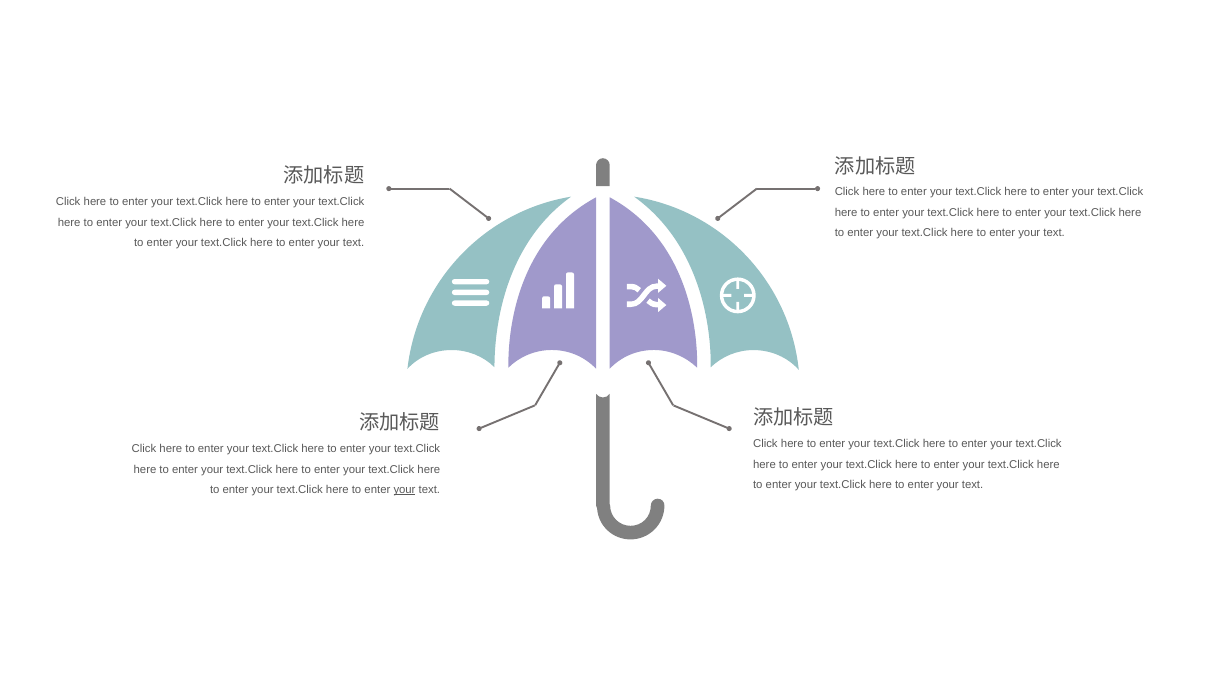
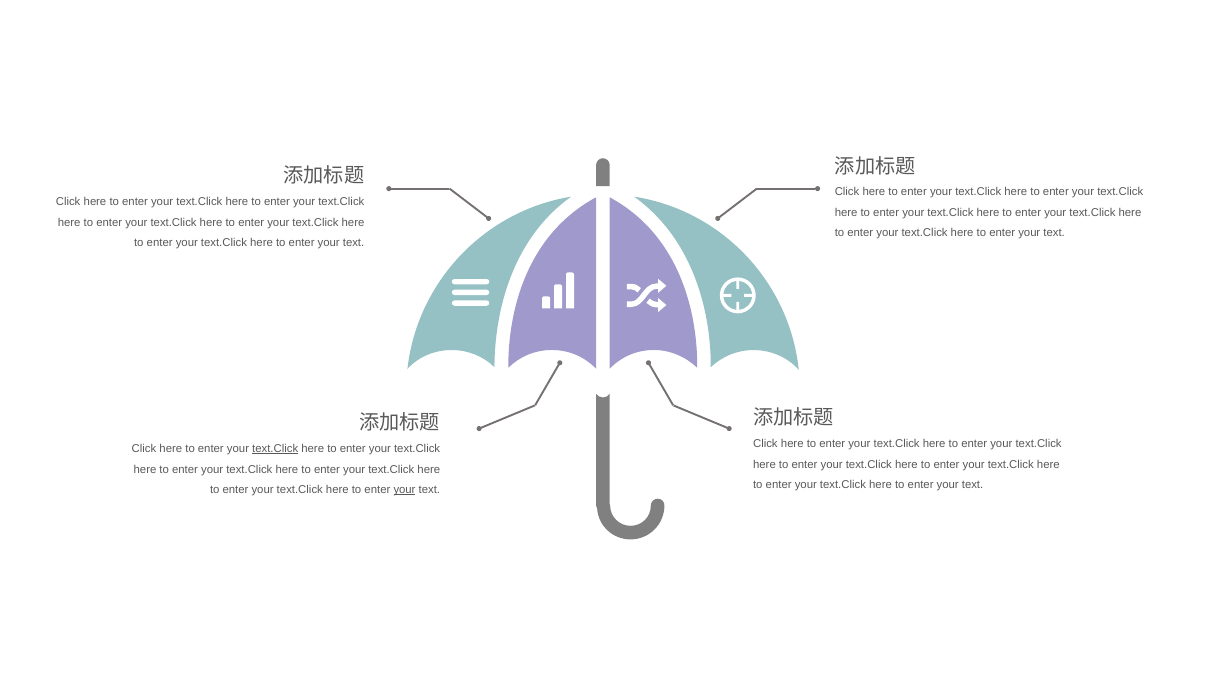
text.Click underline: none -> present (275, 449)
